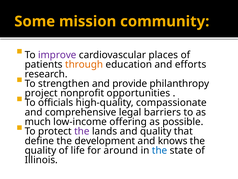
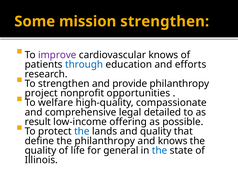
mission community: community -> strengthen (165, 21)
cardiovascular places: places -> knows (163, 55)
through colour: orange -> blue (84, 64)
officials: officials -> welfare (56, 102)
barriers: barriers -> detailed (162, 112)
much: much -> result (38, 121)
the colour: purple -> blue (82, 131)
the development: development -> philanthropy (105, 141)
around: around -> general (121, 150)
